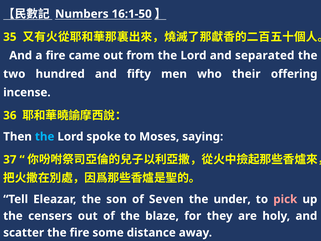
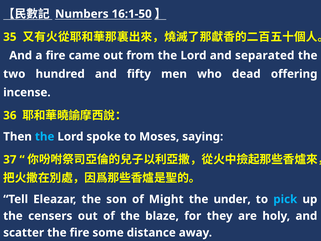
their: their -> dead (246, 74)
Seven: Seven -> Might (166, 199)
pick colour: pink -> light blue (285, 199)
